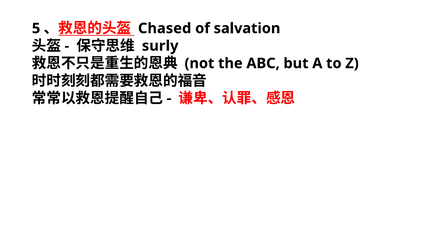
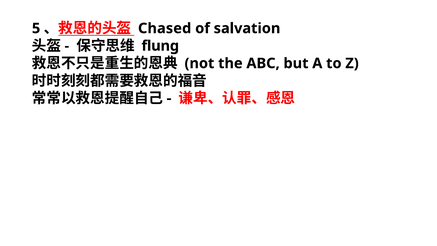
surly: surly -> flung (160, 46)
